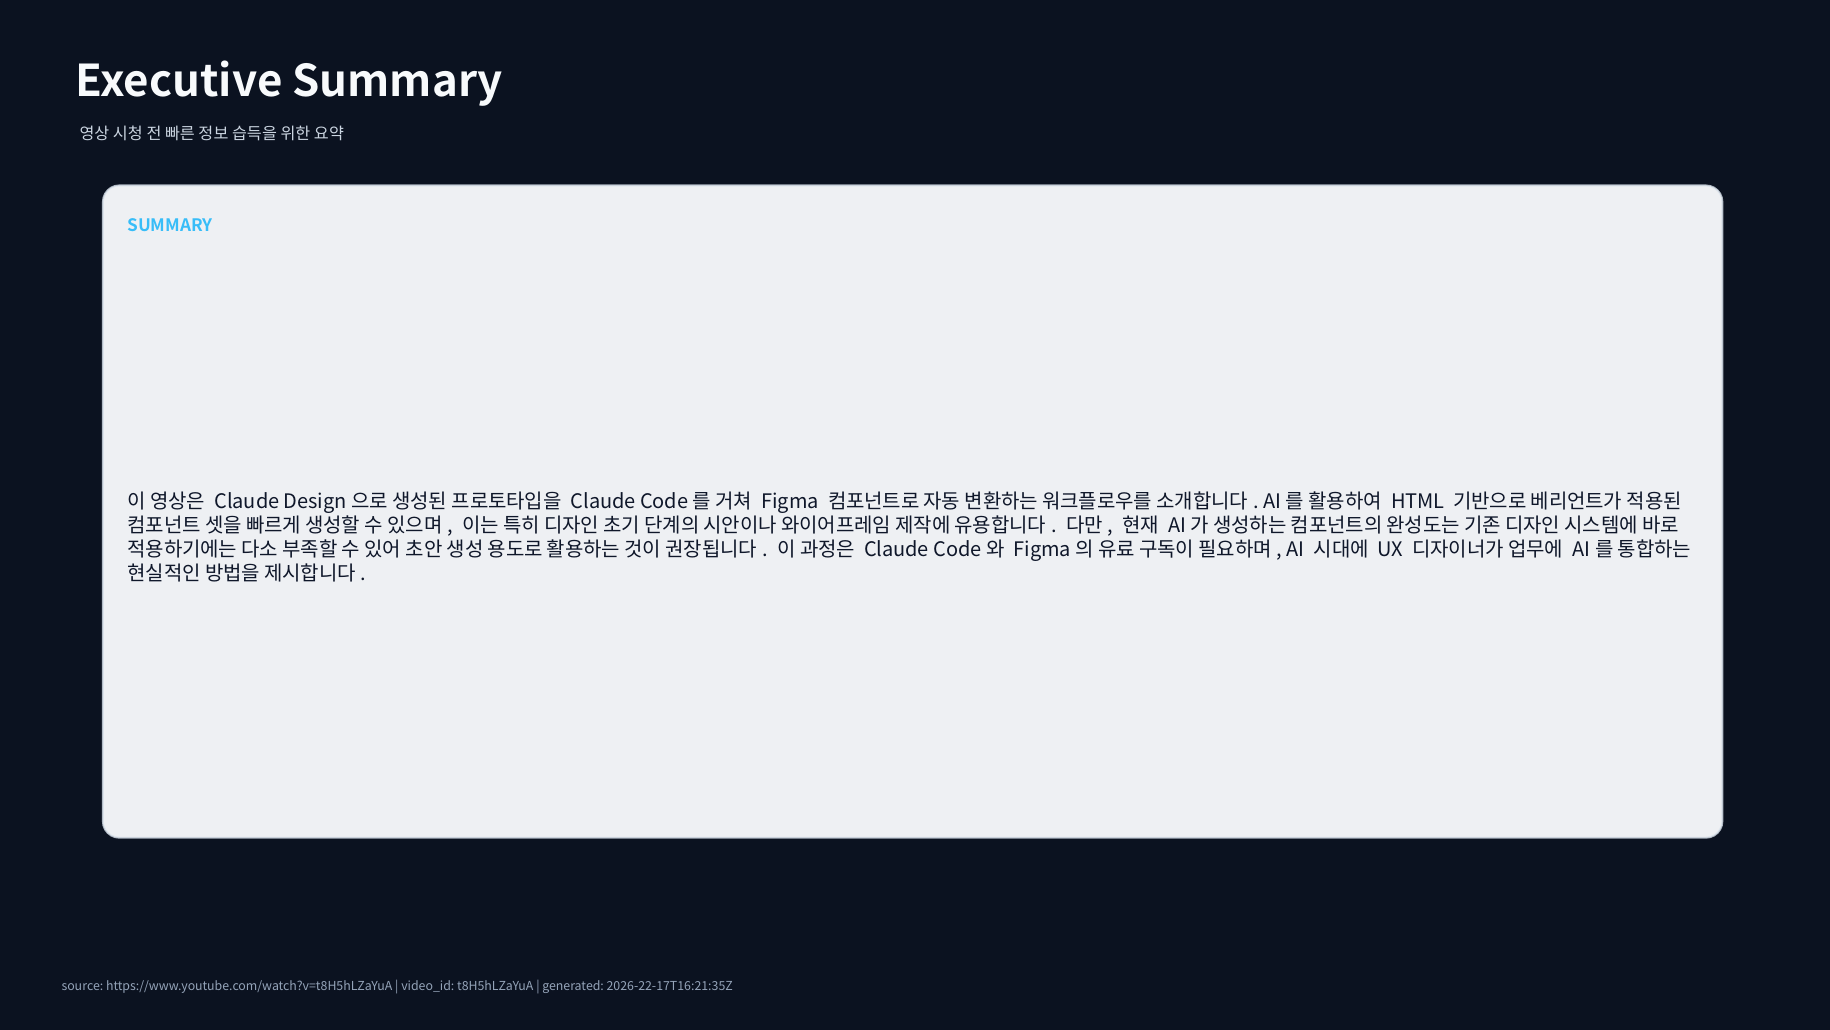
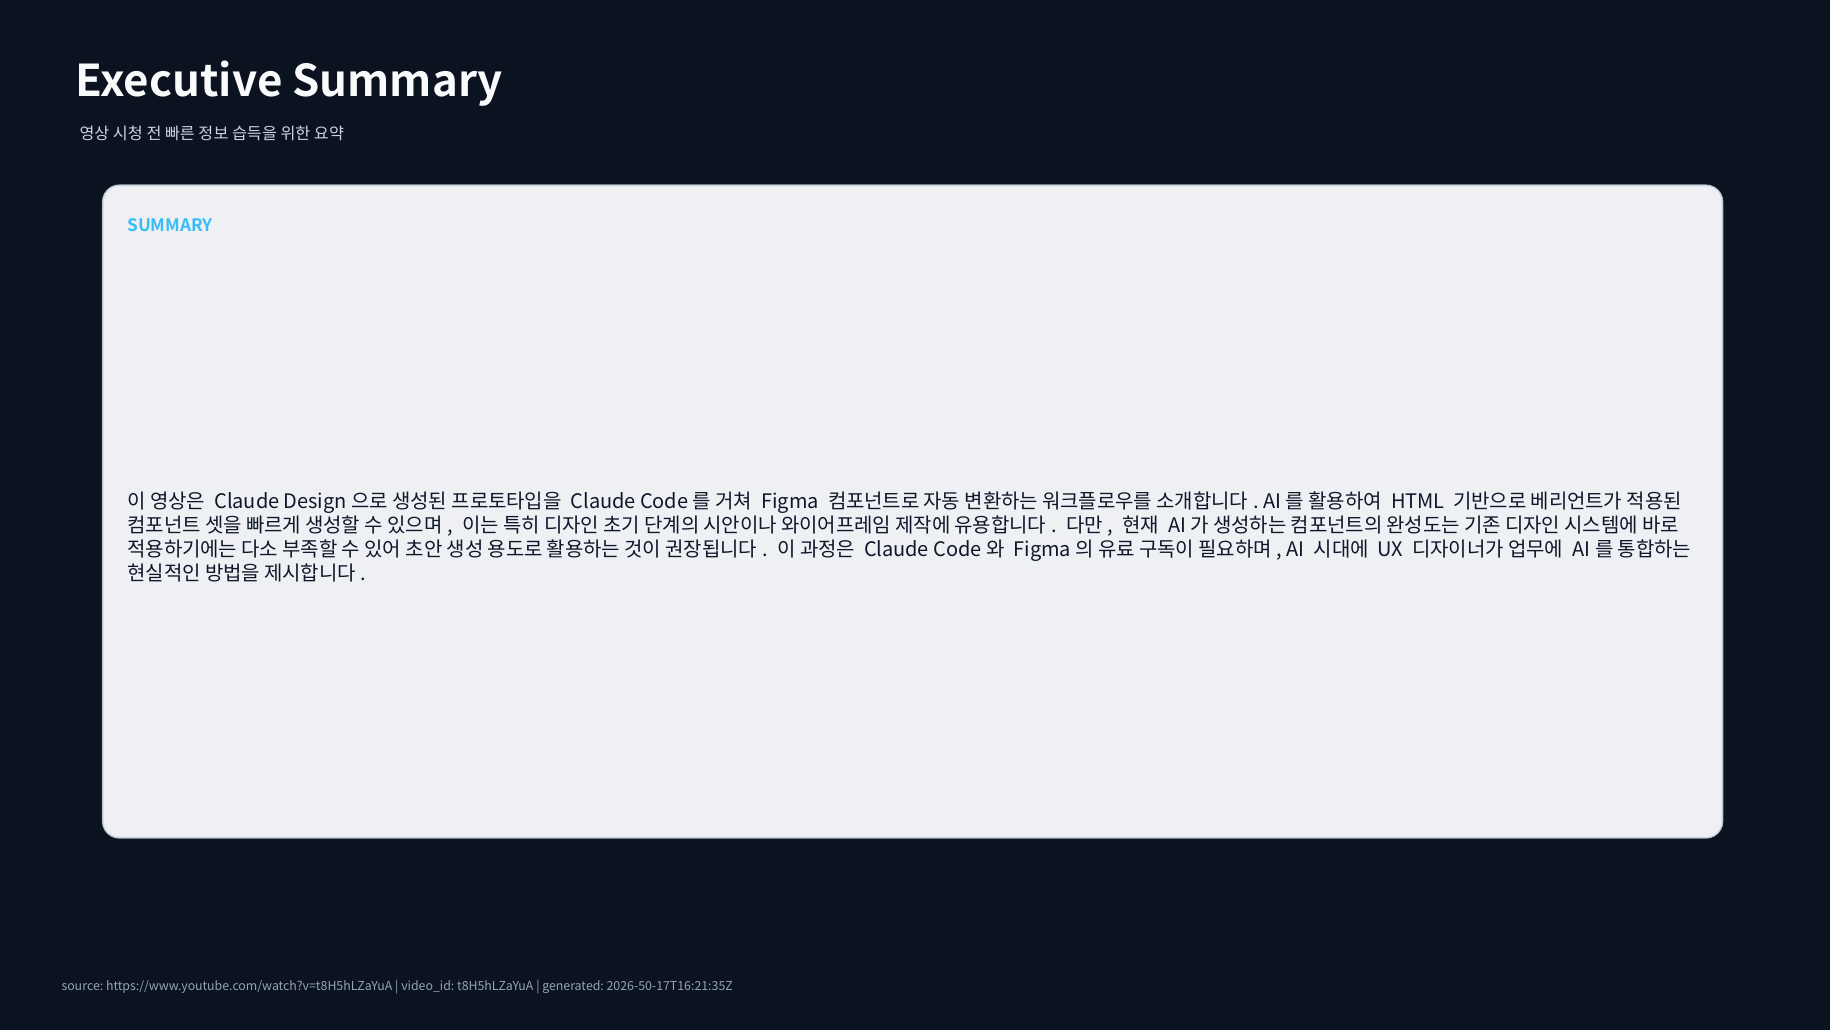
2026-22-17T16:21:35Z: 2026-22-17T16:21:35Z -> 2026-50-17T16:21:35Z (670, 986)
